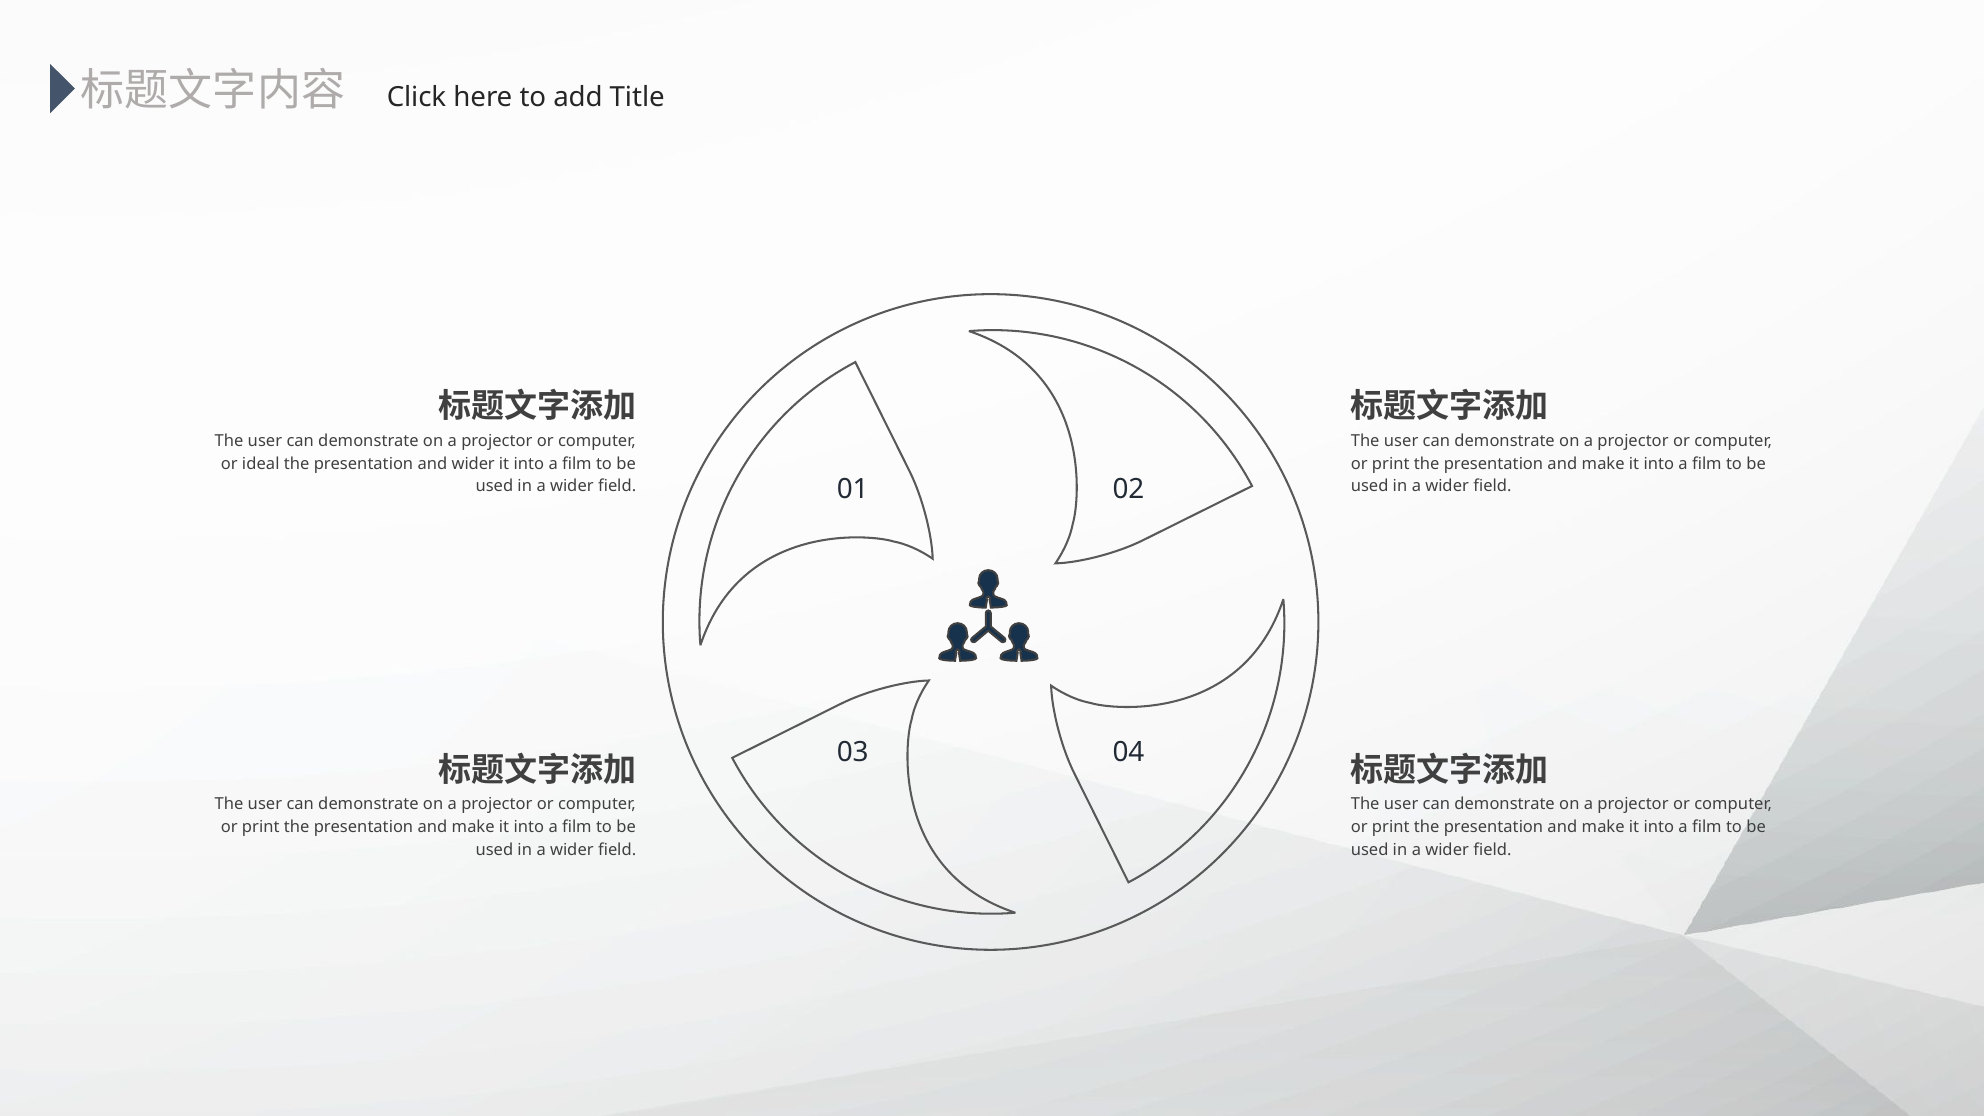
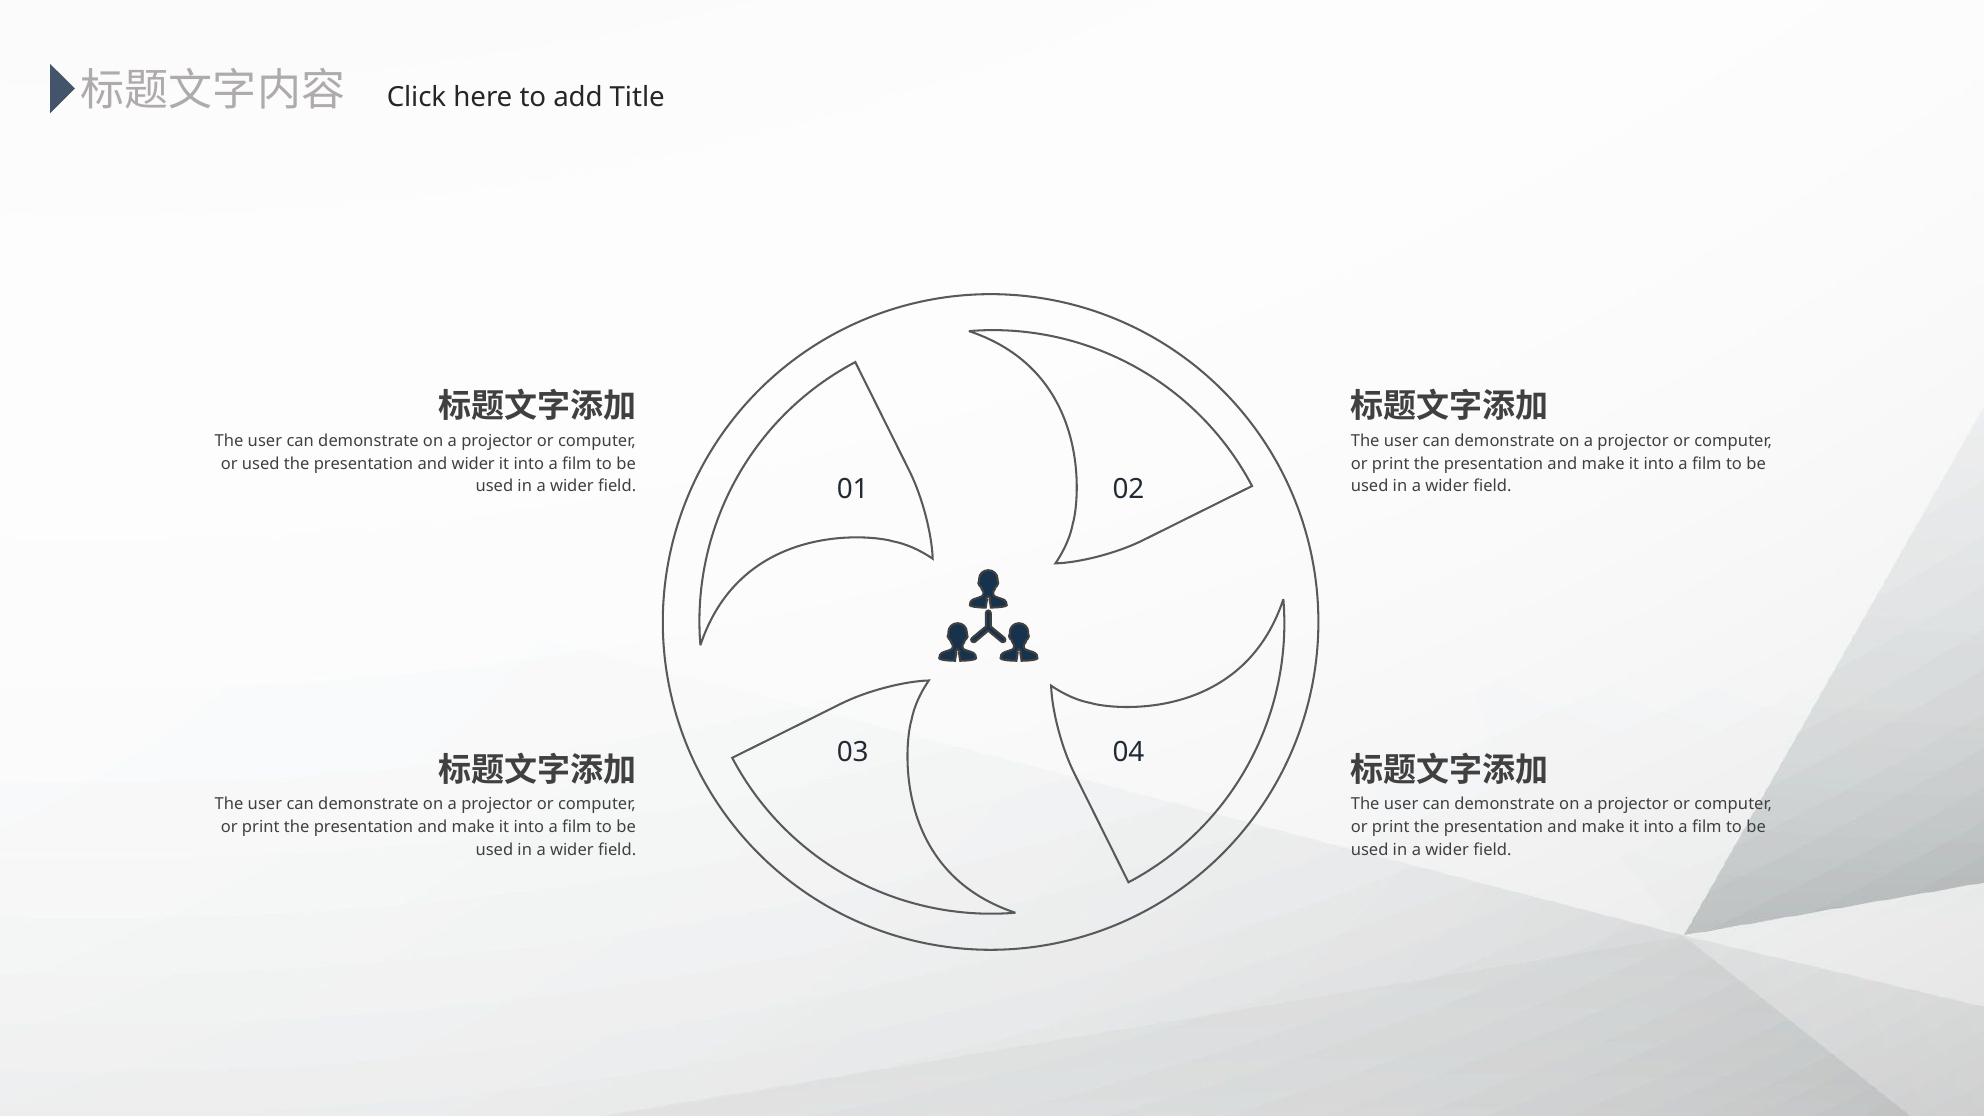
or ideal: ideal -> used (261, 464)
